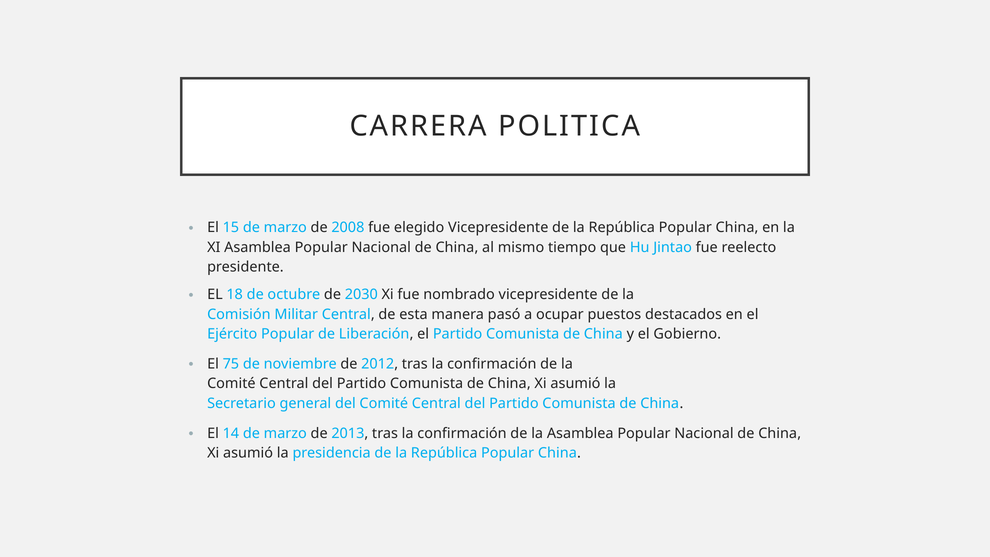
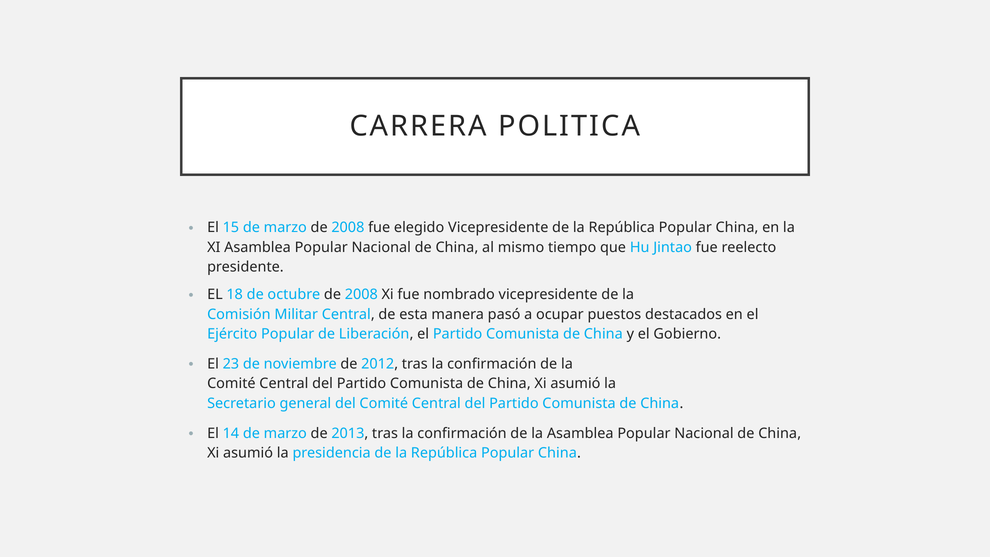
octubre de 2030: 2030 -> 2008 (361, 295)
75: 75 -> 23 (231, 364)
